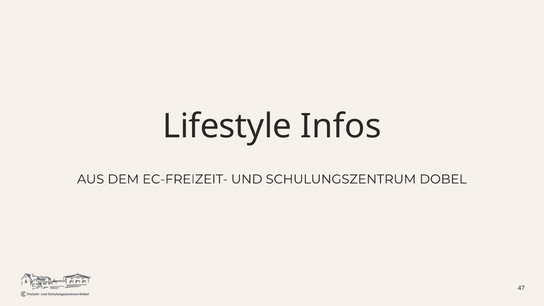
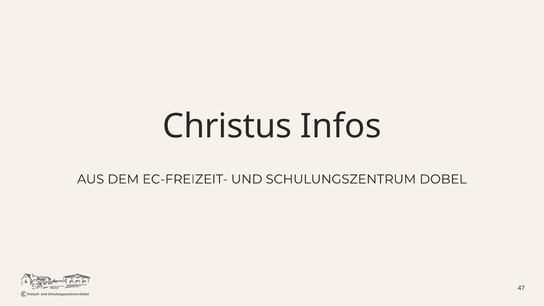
Lifestyle: Lifestyle -> Christus (227, 126)
